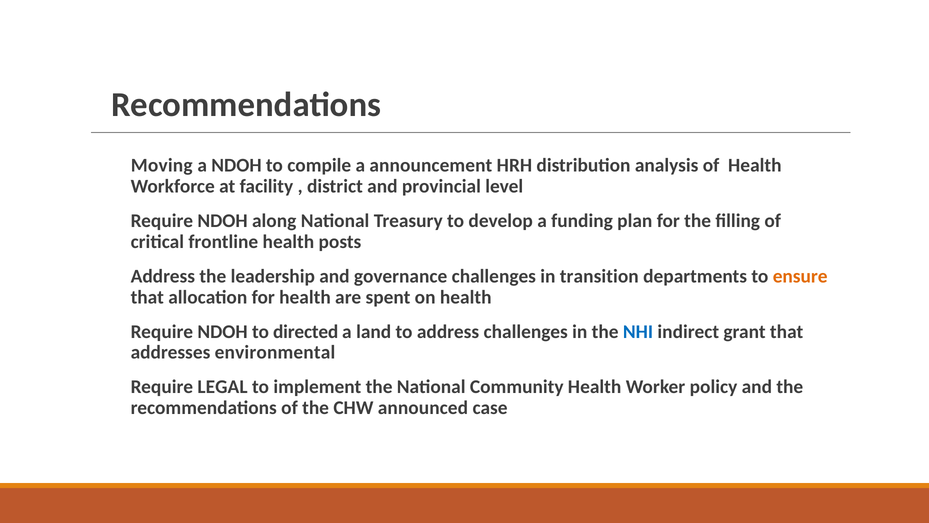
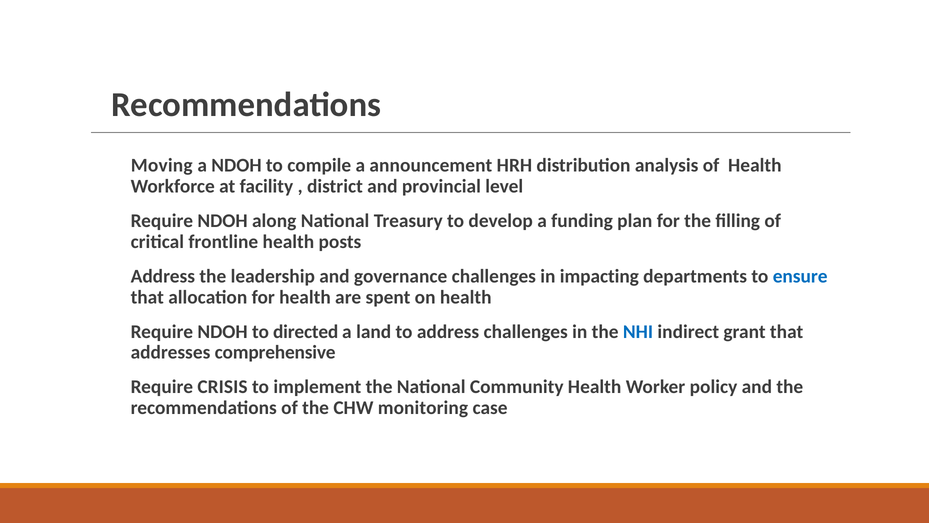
transition: transition -> impacting (599, 276)
ensure colour: orange -> blue (800, 276)
environmental: environmental -> comprehensive (275, 352)
LEGAL: LEGAL -> CRISIS (223, 387)
announced: announced -> monitoring (423, 408)
